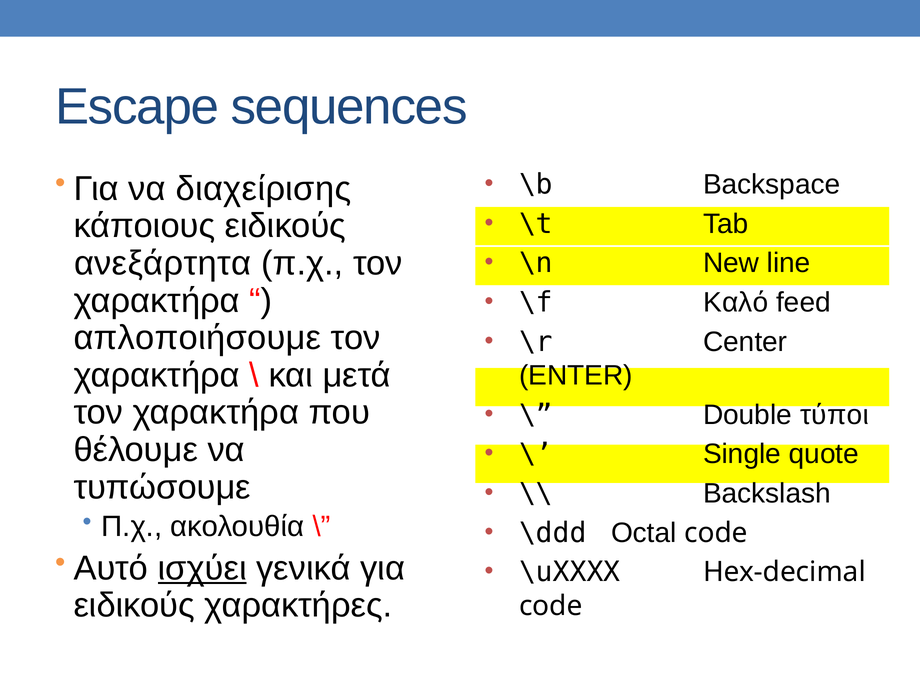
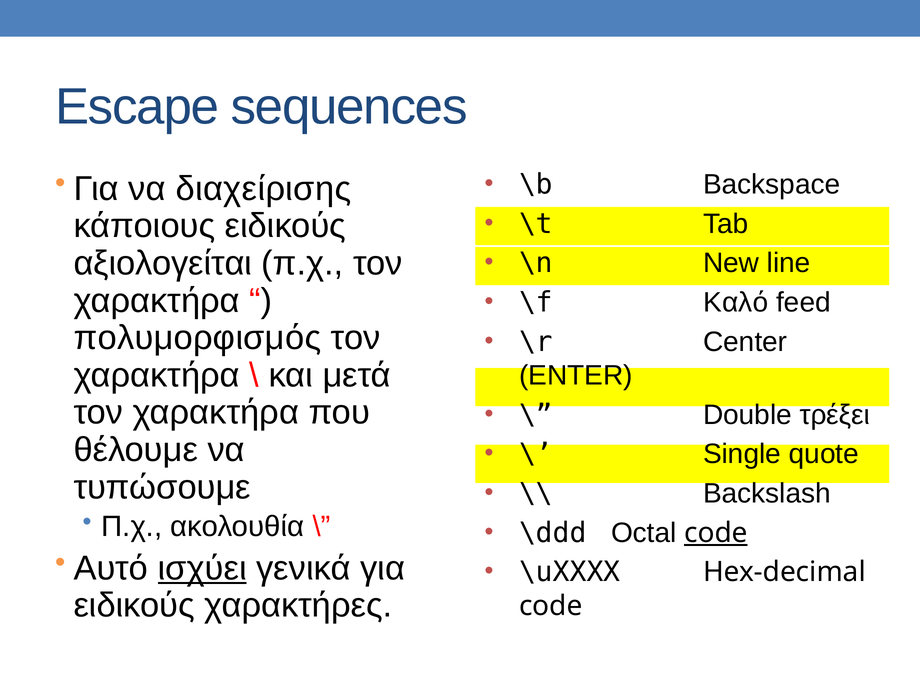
ανεξάρτητα: ανεξάρτητα -> αξιολογείται (163, 263)
απλοποιήσουμε: απλοποιήσουμε -> πολυμορφισμός (197, 338)
τύποι: τύποι -> τρέξει (835, 415)
code underline: none -> present (716, 533)
